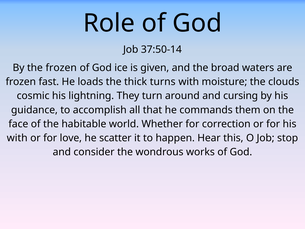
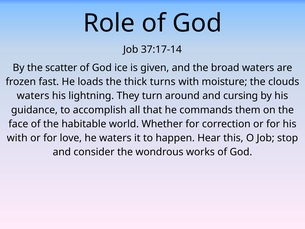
37:50-14: 37:50-14 -> 37:17-14 (161, 49)
the frozen: frozen -> scatter (61, 68)
cosmic: cosmic -> waters (33, 96)
he scatter: scatter -> waters (115, 138)
